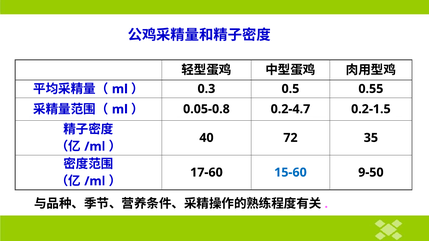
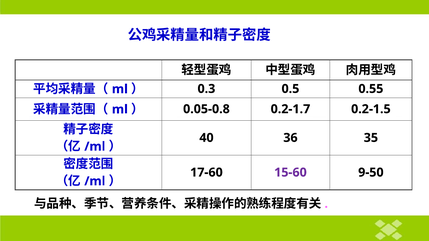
0.2-4.7: 0.2-4.7 -> 0.2-1.7 (290, 109)
72: 72 -> 36 (290, 138)
15-60 colour: blue -> purple (290, 173)
